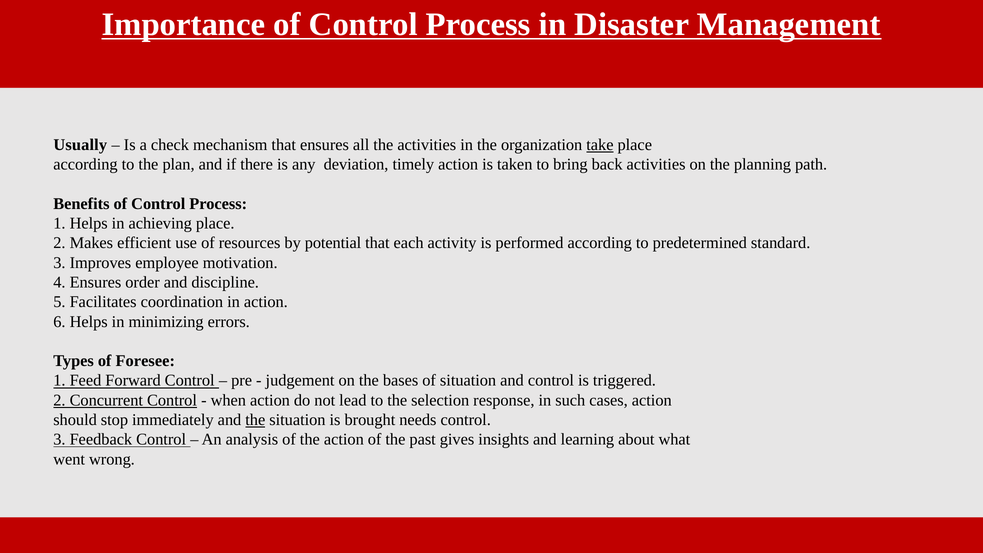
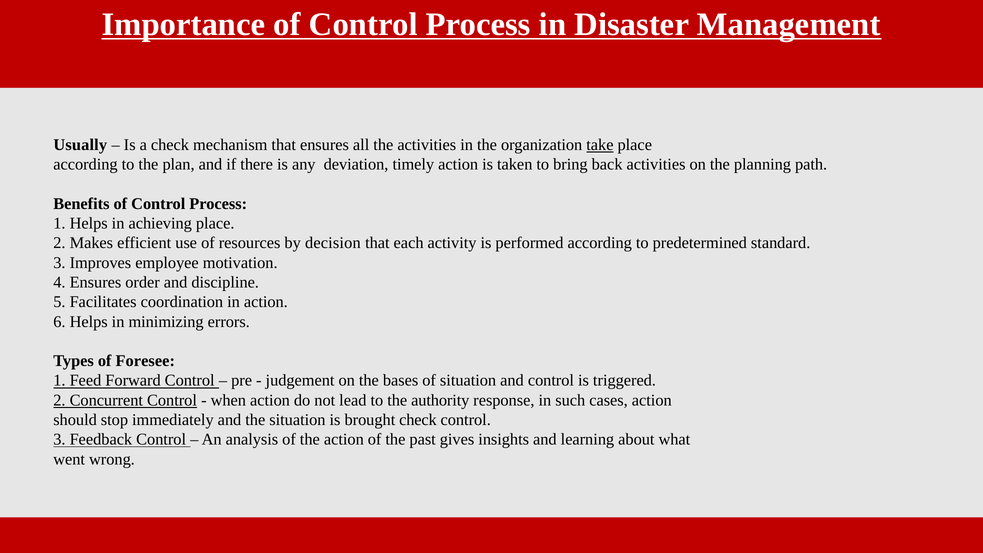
potential: potential -> decision (333, 243)
selection: selection -> authority (440, 400)
the underline: present -> none (255, 420)
brought needs: needs -> check (418, 420)
